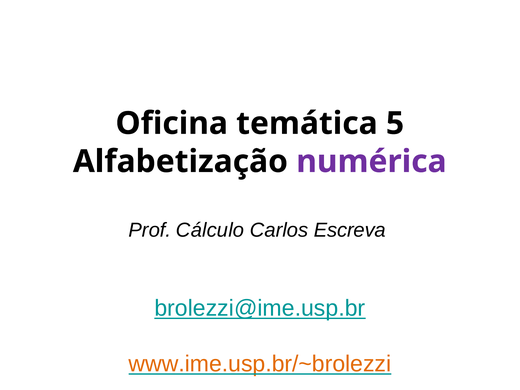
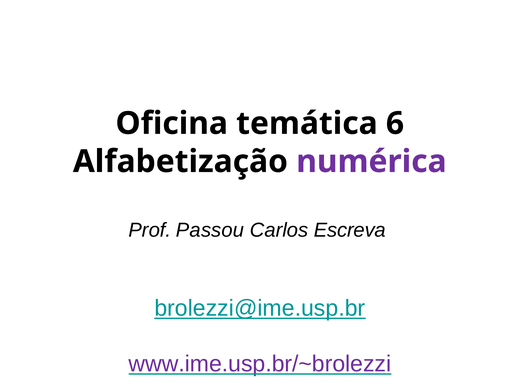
5: 5 -> 6 (395, 123)
Cálculo: Cálculo -> Passou (210, 230)
www.ime.usp.br/~brolezzi colour: orange -> purple (260, 364)
